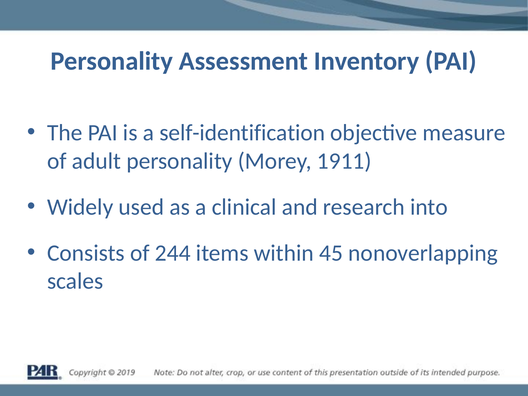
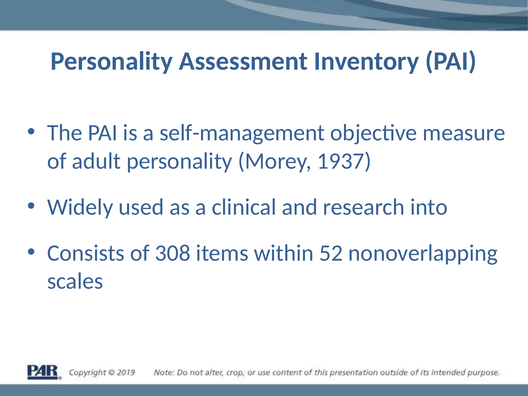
self-identification: self-identification -> self-management (242, 133)
1911: 1911 -> 1937 (344, 161)
244: 244 -> 308 (173, 253)
45: 45 -> 52 (331, 253)
